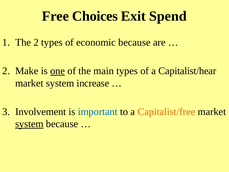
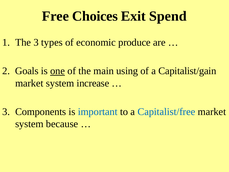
The 2: 2 -> 3 (36, 42)
economic because: because -> produce (134, 42)
Make: Make -> Goals (27, 71)
main types: types -> using (127, 71)
Capitalist/hear: Capitalist/hear -> Capitalist/gain (187, 71)
Involvement: Involvement -> Components (41, 112)
Capitalist/free colour: orange -> blue (166, 112)
system underline: present -> none (29, 124)
